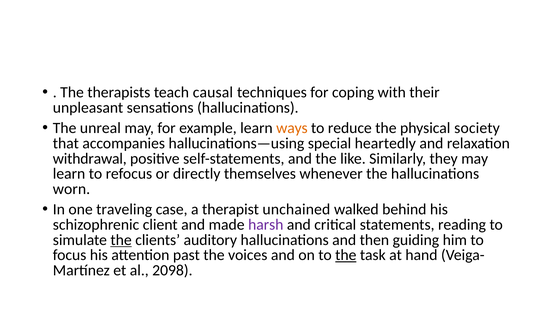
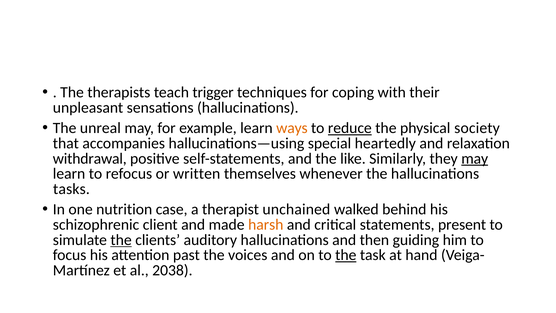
causal: causal -> trigger (213, 92)
reduce underline: none -> present (350, 128)
may underline: none -> present (475, 158)
directly: directly -> written (197, 174)
worn: worn -> tasks (71, 189)
traveling: traveling -> nutrition (124, 209)
harsh colour: purple -> orange (266, 224)
reading: reading -> present (462, 224)
2098: 2098 -> 2038 (172, 270)
